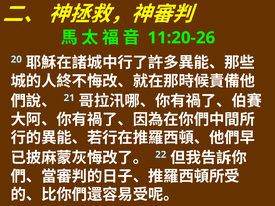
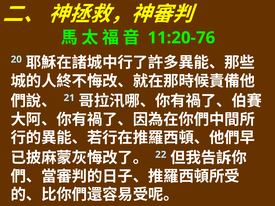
11:20-26: 11:20-26 -> 11:20-76 (181, 38)
